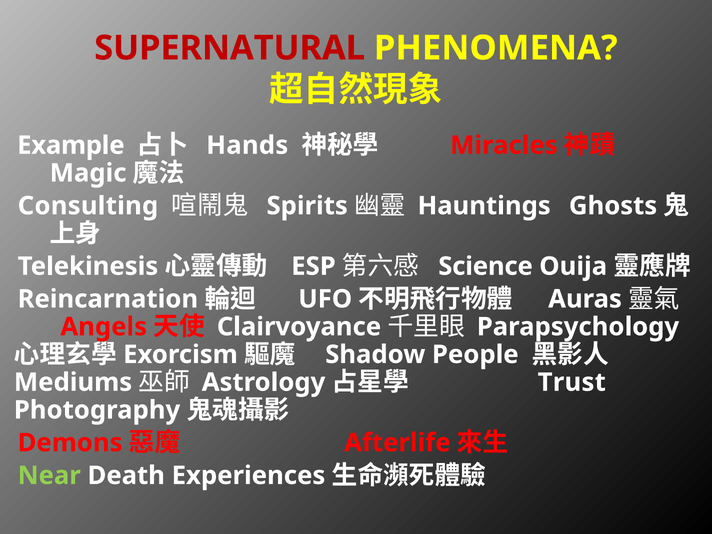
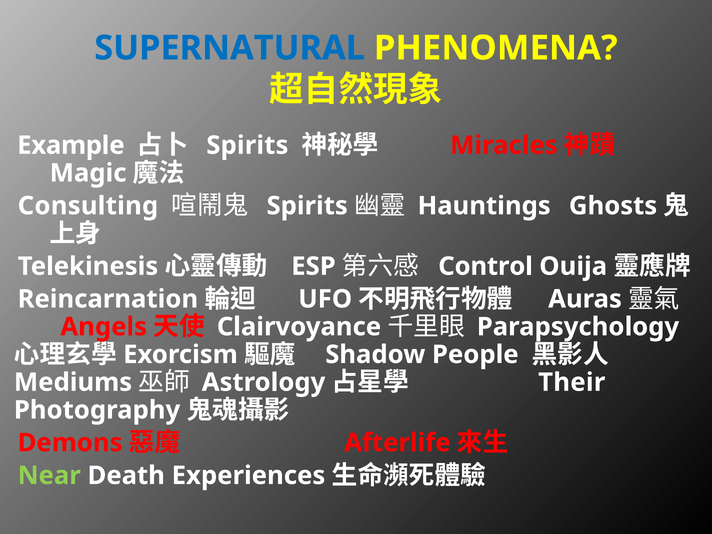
SUPERNATURAL colour: red -> blue (230, 48)
Hands: Hands -> Spirits (247, 145)
Science: Science -> Control (486, 266)
Trust: Trust -> Their (572, 382)
